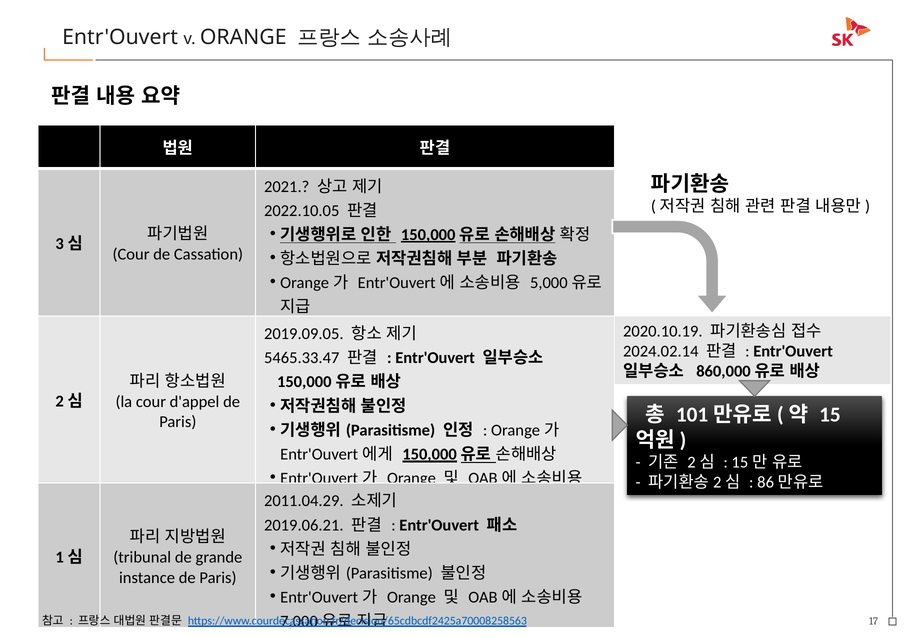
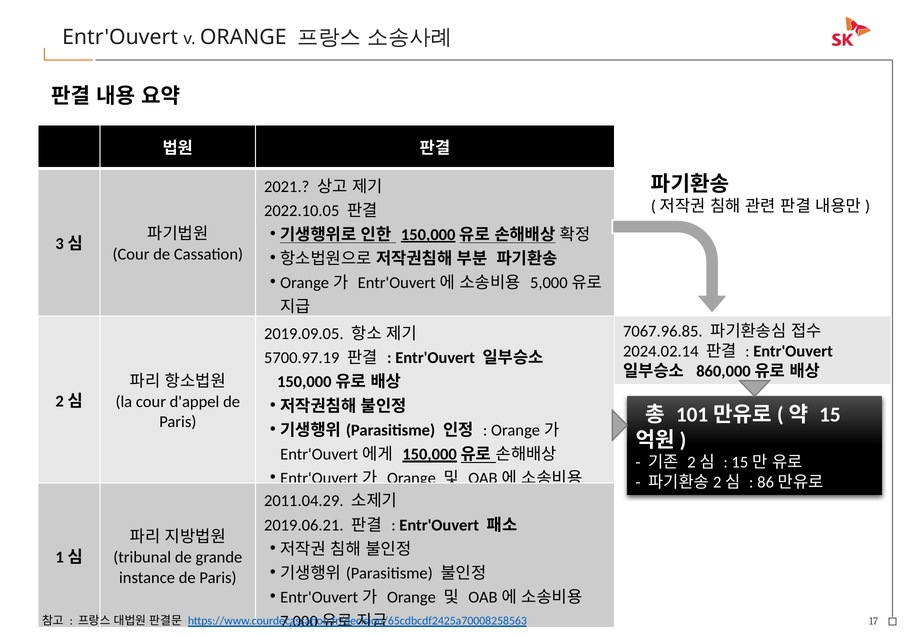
2020.10.19: 2020.10.19 -> 7067.96.85 (663, 331)
5465.33.47: 5465.33.47 -> 5700.97.19 (302, 358)
